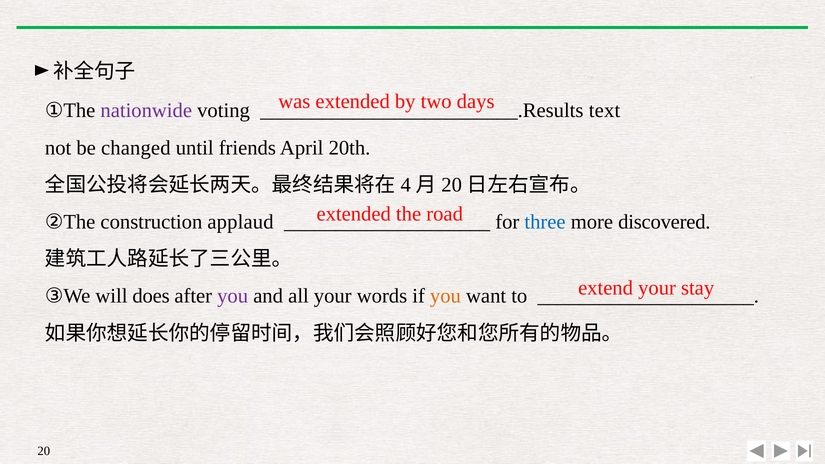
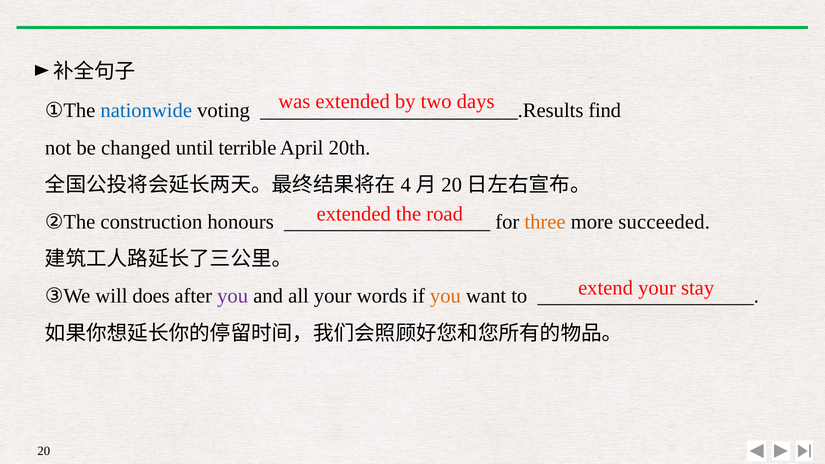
nationwide colour: purple -> blue (146, 111)
text: text -> find (605, 111)
friends: friends -> terrible (247, 148)
applaud: applaud -> honours (241, 222)
three colour: blue -> orange (545, 222)
discovered: discovered -> succeeded (664, 222)
